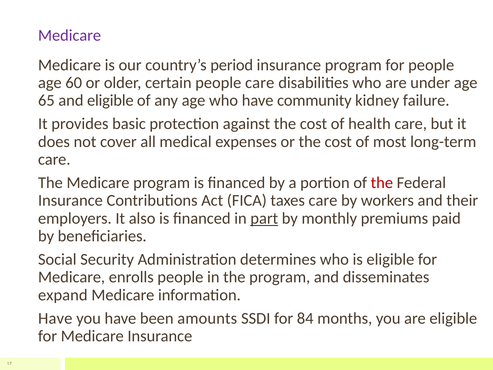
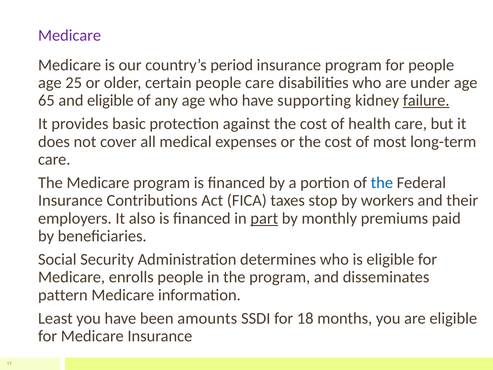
60: 60 -> 25 (74, 83)
community: community -> supporting (314, 100)
failure underline: none -> present (426, 100)
the colour: red -> blue (382, 183)
taxes care: care -> stop (323, 200)
expand: expand -> pattern (63, 295)
Have: Have -> Least (55, 318)
84: 84 -> 18 (305, 318)
